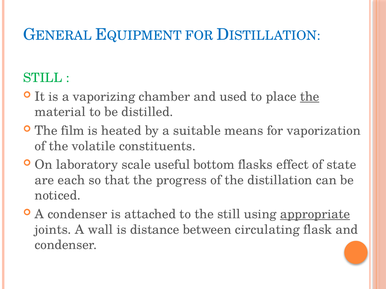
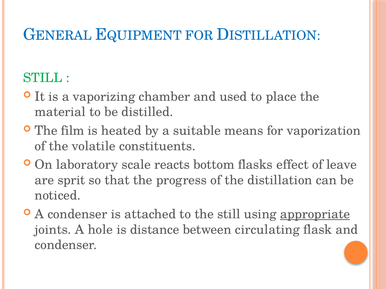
the underline: present -> none (310, 97)
useful: useful -> reacts (172, 165)
state: state -> leave (342, 165)
each: each -> sprit (71, 180)
wall: wall -> hole (100, 230)
